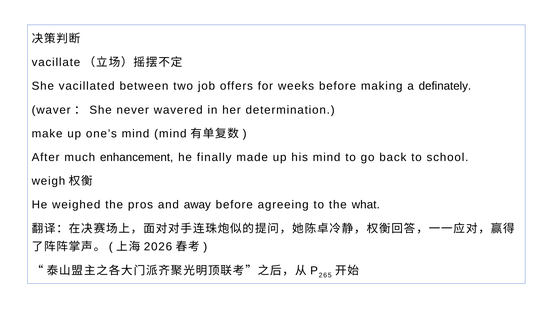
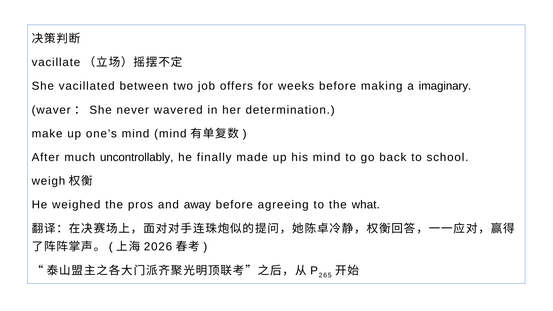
definately: definately -> imaginary (445, 86)
enhancement: enhancement -> uncontrollably (137, 157)
